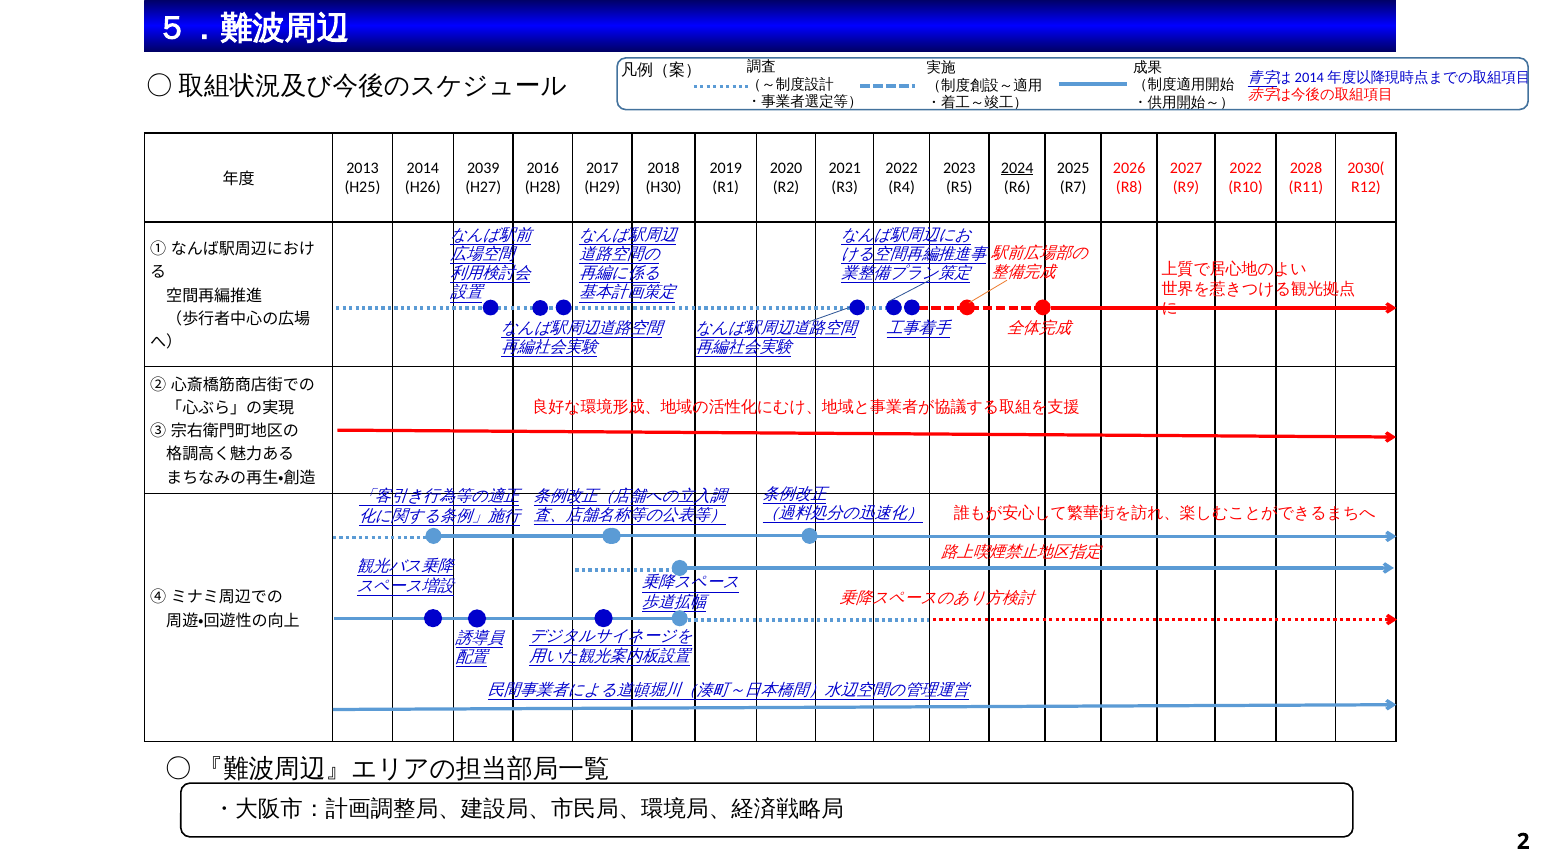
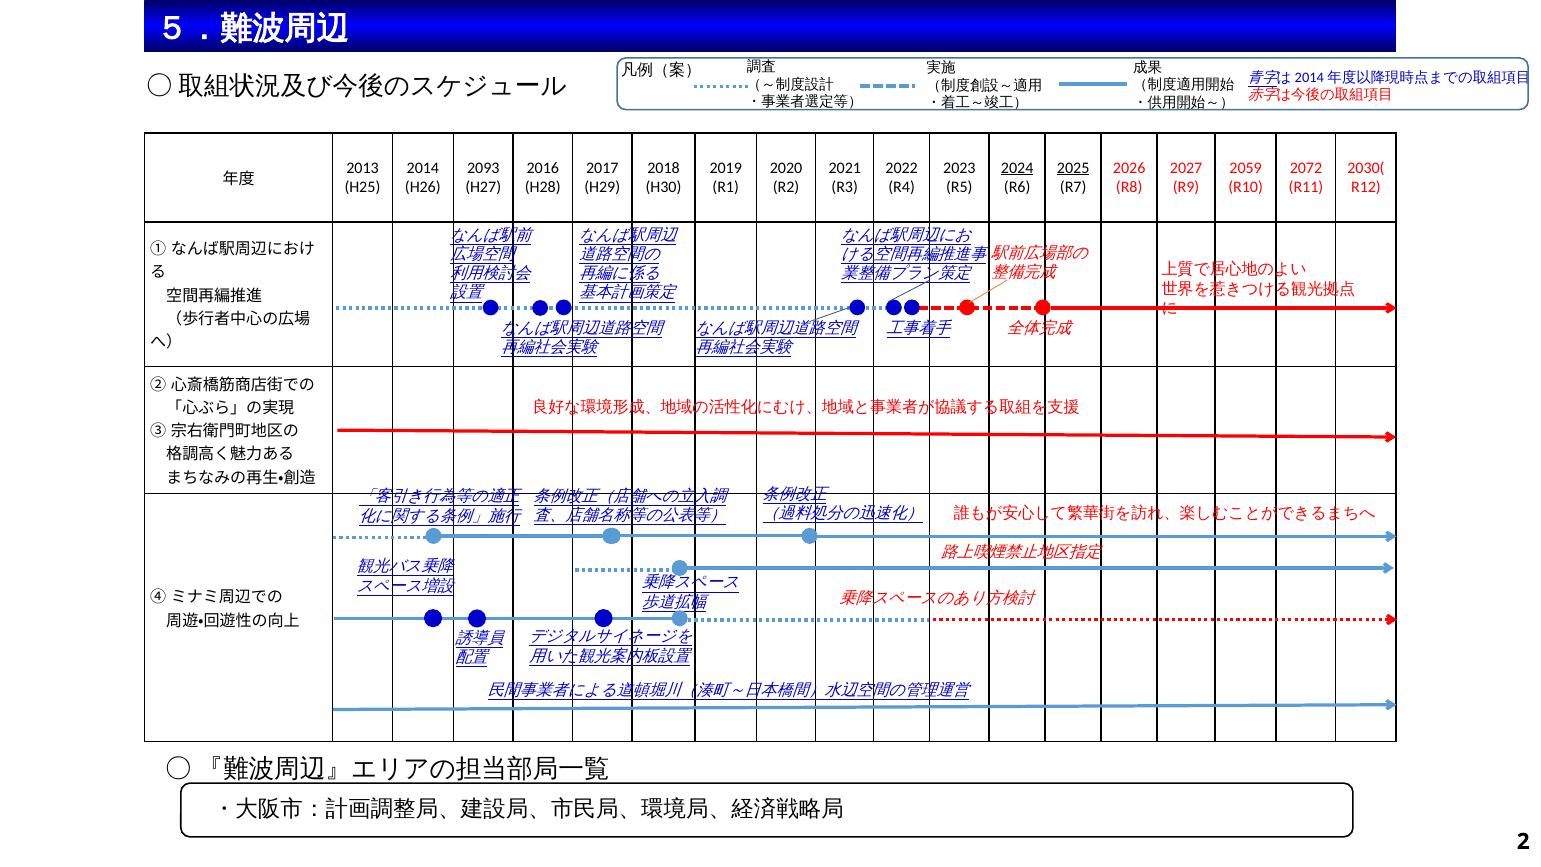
2039: 2039 -> 2093 (483, 168)
2025 underline: none -> present (1073, 168)
2022: 2022 -> 2059 (1246, 168)
2028: 2028 -> 2072 (1306, 168)
